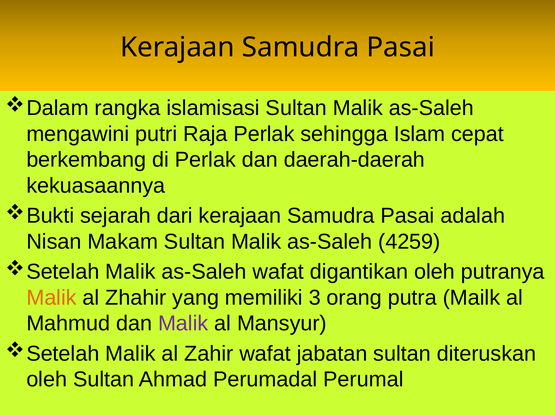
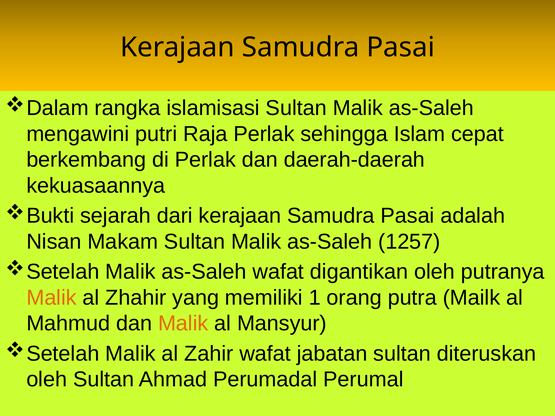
4259: 4259 -> 1257 (409, 242)
3: 3 -> 1 (315, 298)
Malik colour: purple -> orange (183, 324)
